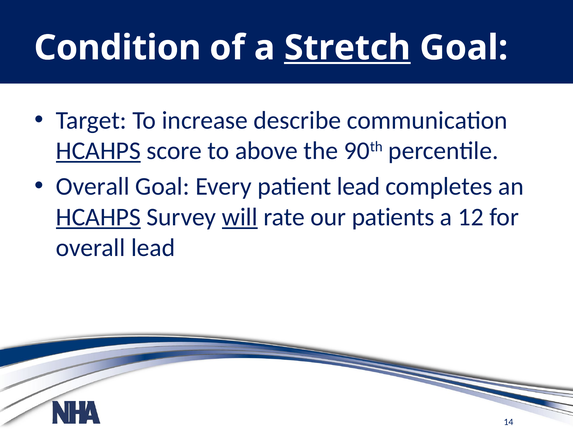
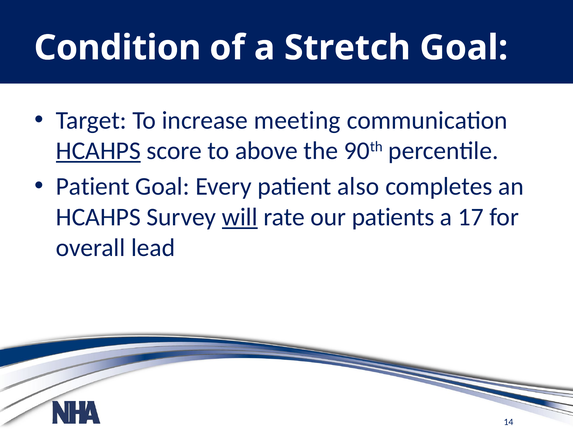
Stretch underline: present -> none (347, 48)
describe: describe -> meeting (297, 120)
Overall: Overall -> Patient (93, 186)
patient lead: lead -> also (358, 186)
HCAHPS underline: present -> none (98, 217)
12: 12 -> 17 (471, 217)
